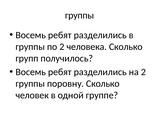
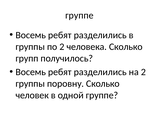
группы: группы -> группе (79, 15)
